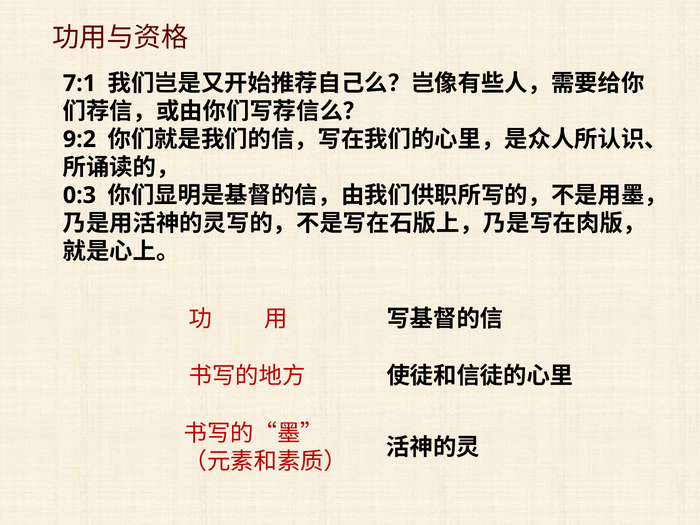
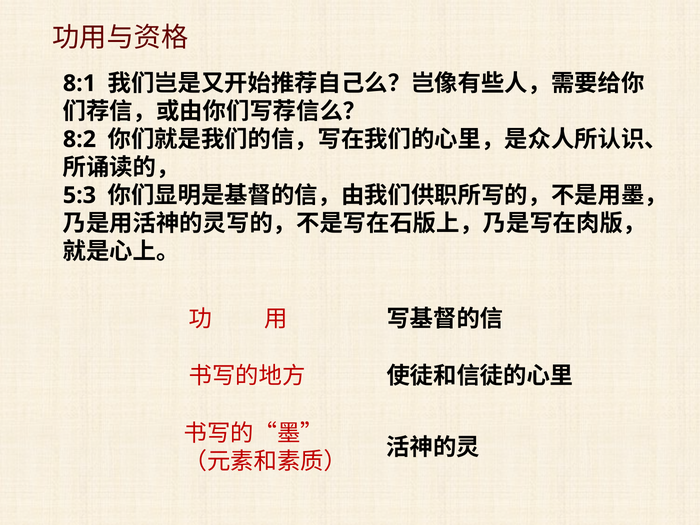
7:1: 7:1 -> 8:1 (79, 83)
9:2: 9:2 -> 8:2 (79, 139)
0:3: 0:3 -> 5:3 (79, 195)
